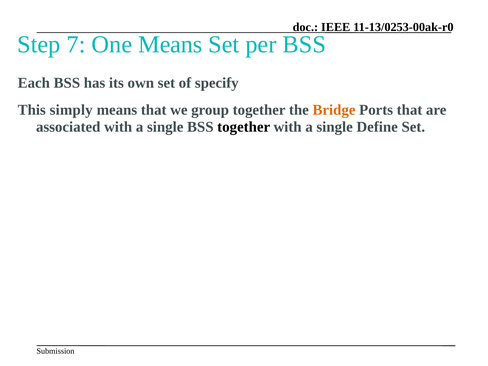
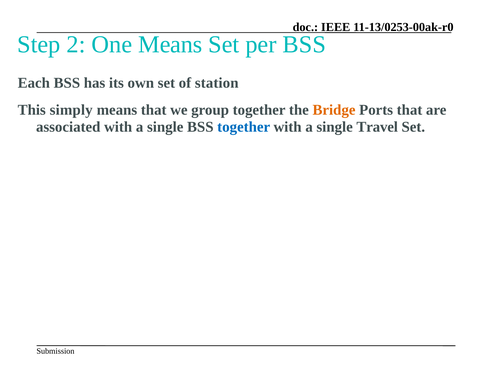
7: 7 -> 2 (76, 44)
specify: specify -> station (217, 83)
together colour: black -> blue (244, 127)
Define: Define -> Travel (377, 127)
